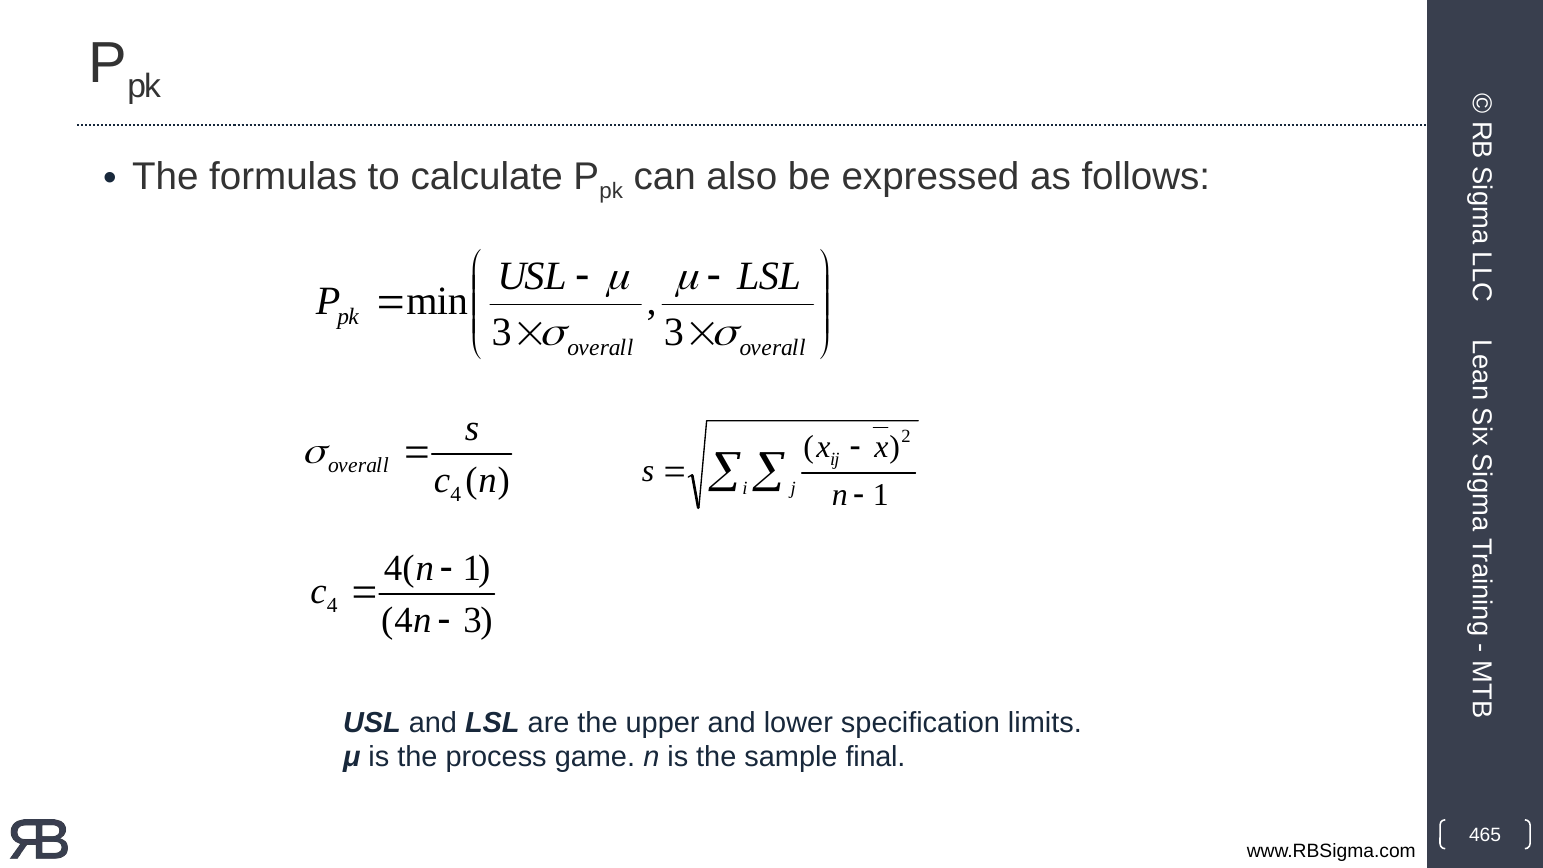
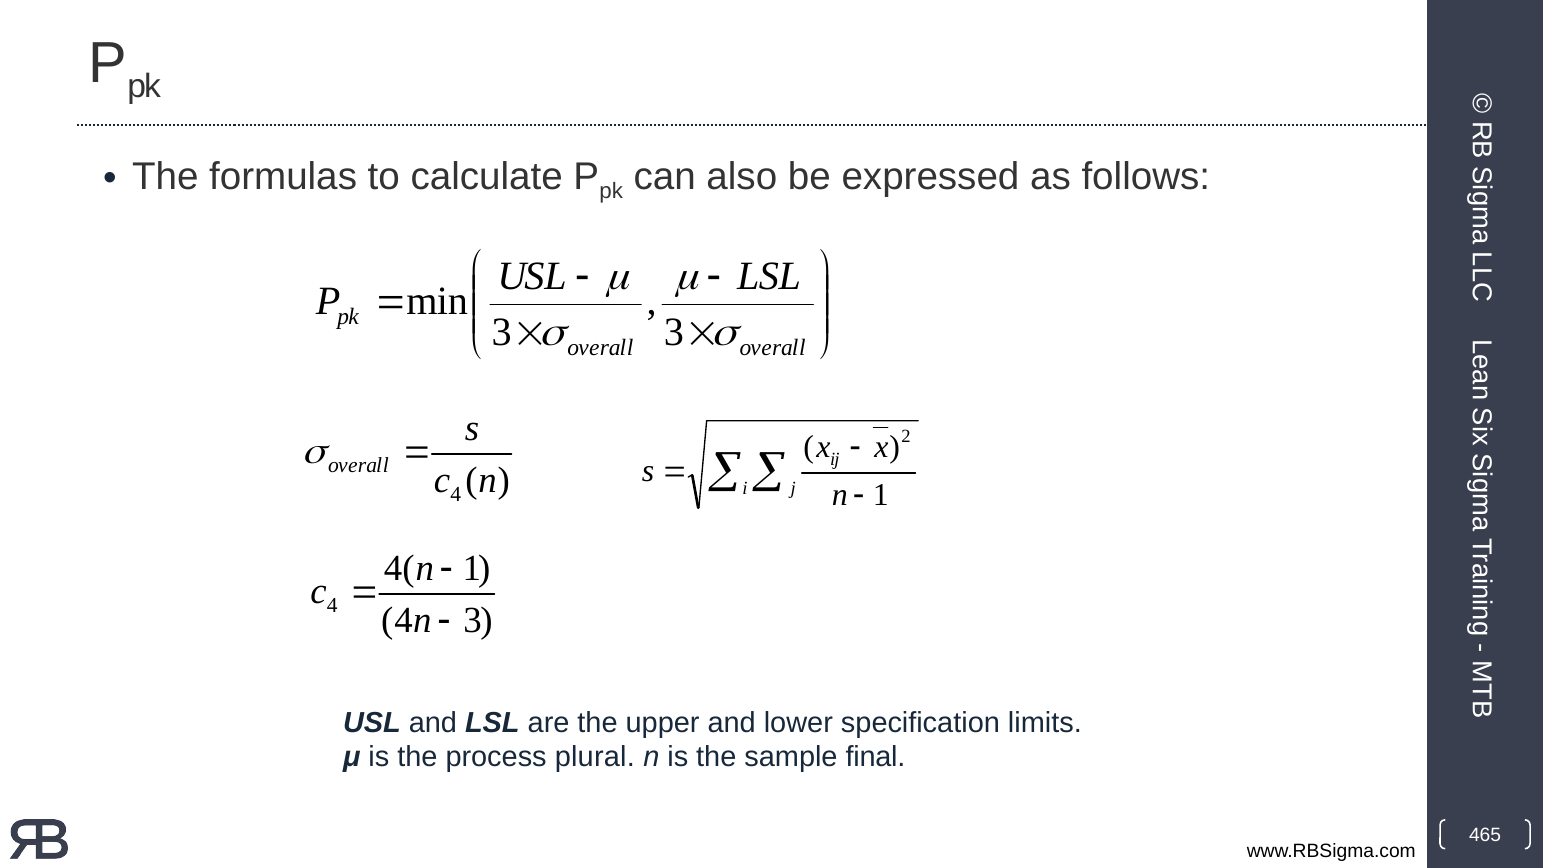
game: game -> plural (595, 757)
